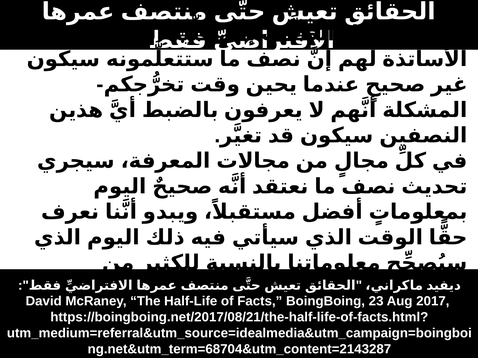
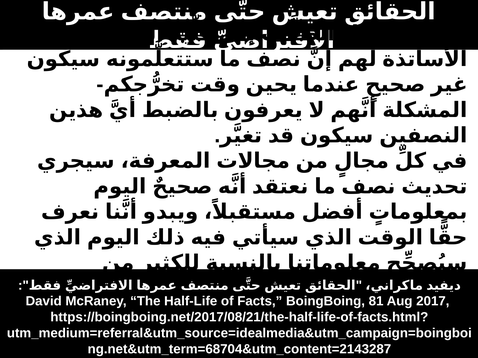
23: 23 -> 81 (376, 302)
